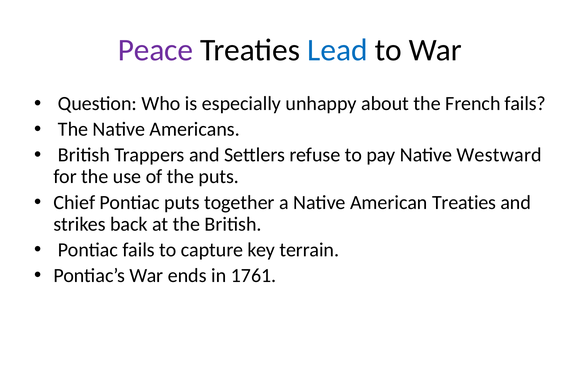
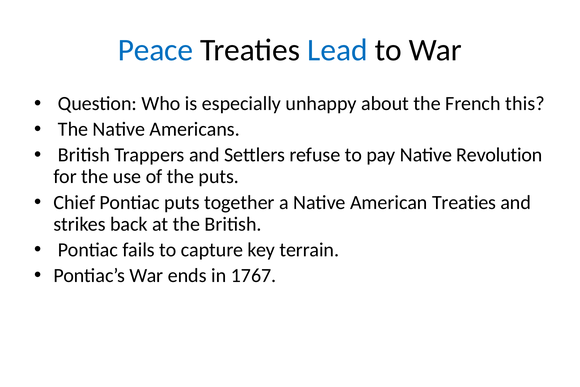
Peace colour: purple -> blue (155, 50)
French fails: fails -> this (525, 104)
Westward: Westward -> Revolution (499, 155)
1761: 1761 -> 1767 (254, 275)
